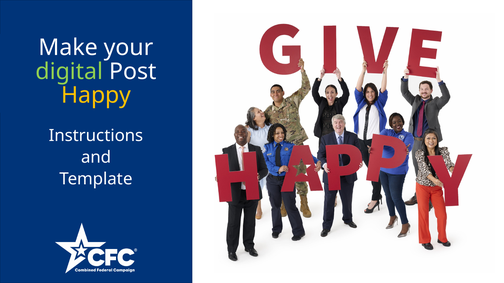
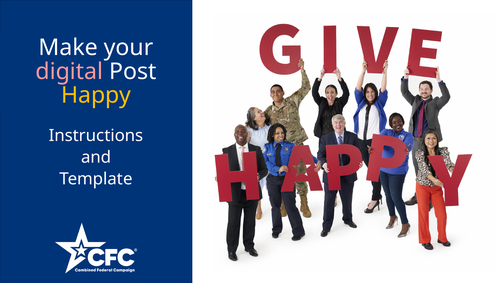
digital colour: light green -> pink (69, 72)
